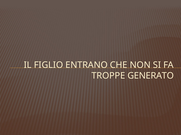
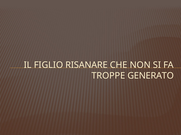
ENTRANO: ENTRANO -> RISANARE (87, 65)
